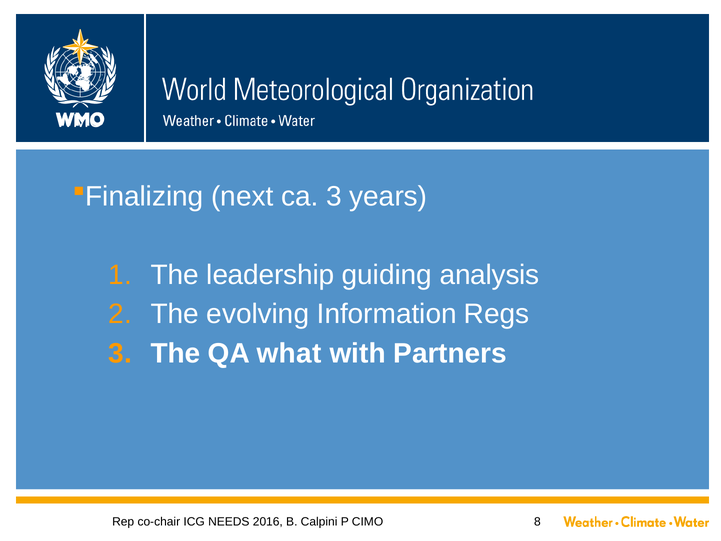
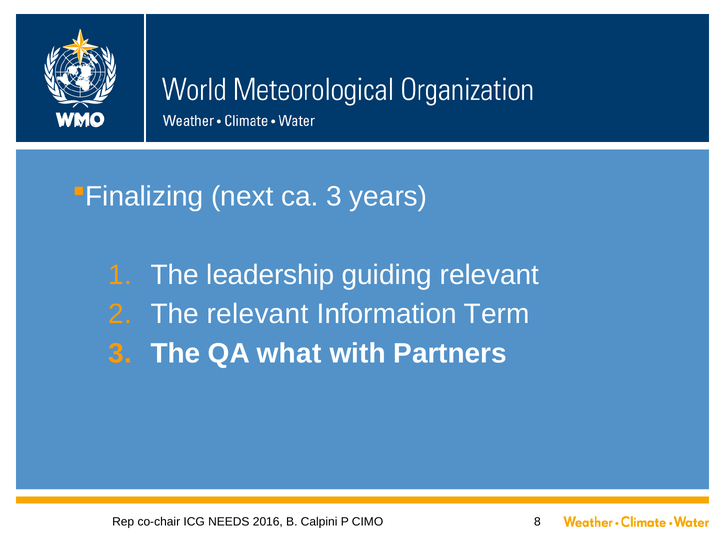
guiding analysis: analysis -> relevant (489, 275)
The evolving: evolving -> relevant (258, 314)
Regs: Regs -> Term (497, 314)
